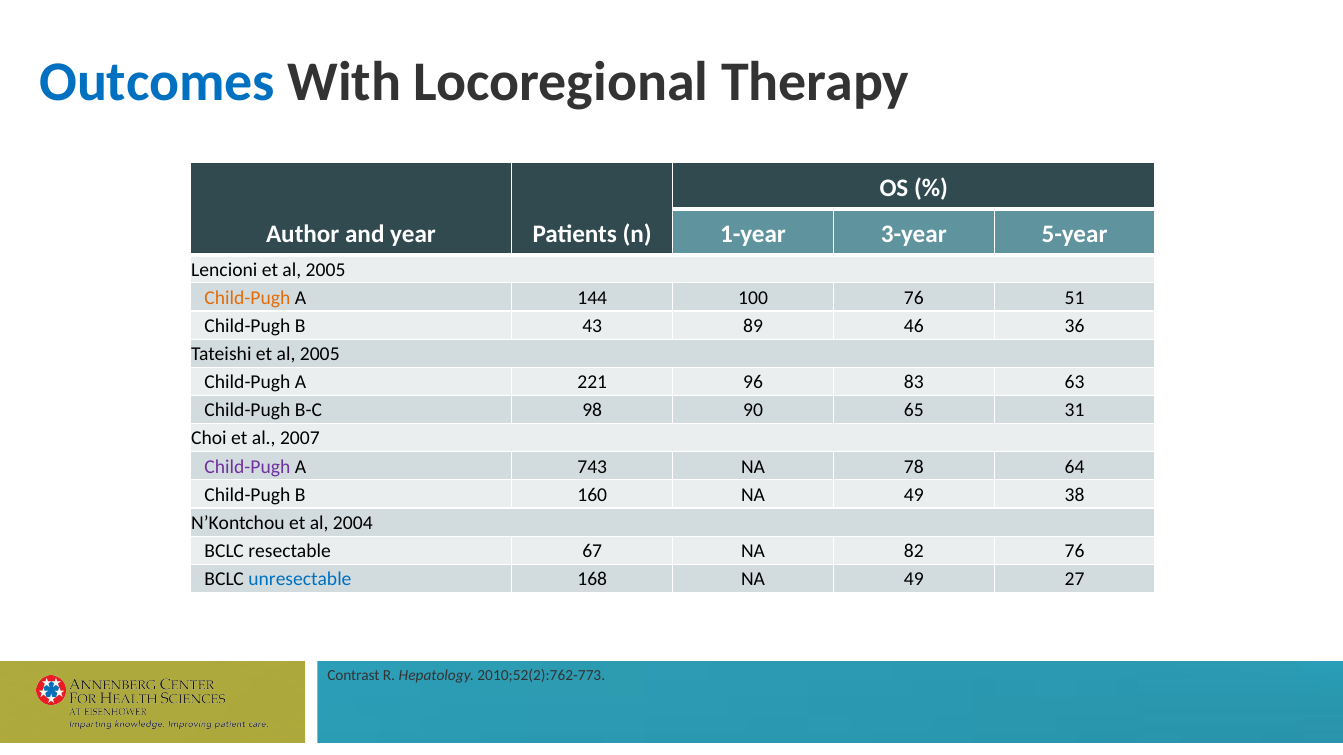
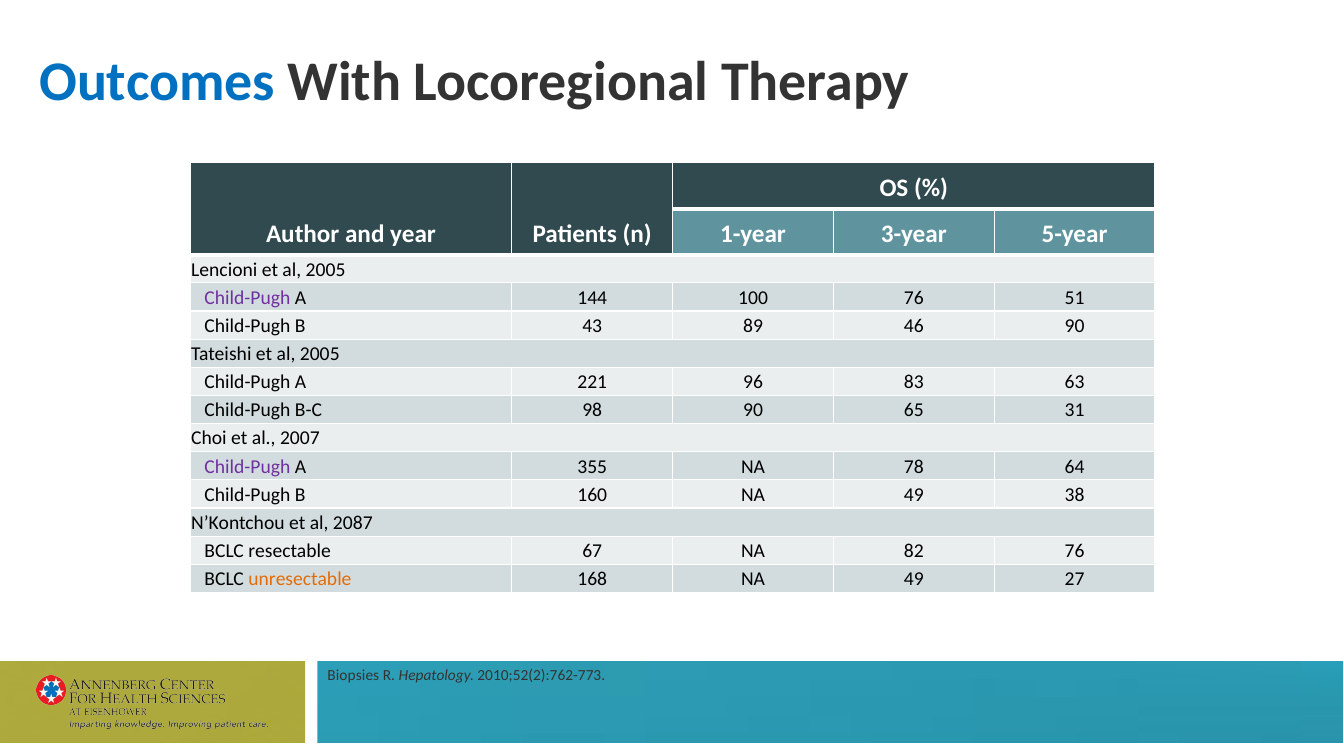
Child-Pugh colour: orange -> purple (247, 298)
46 36: 36 -> 90 (1075, 326)
743: 743 -> 355 (592, 467)
2004: 2004 -> 2087 (353, 523)
unresectable colour: blue -> orange (300, 579)
Contrast: Contrast -> Biopsies (353, 675)
